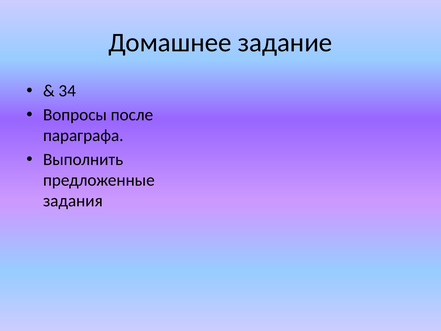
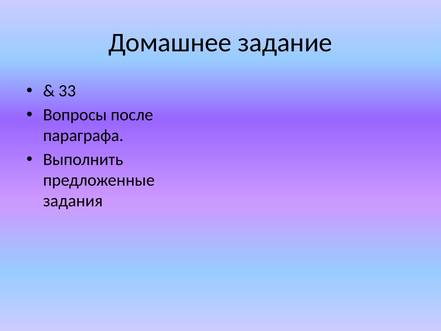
34: 34 -> 33 (67, 91)
